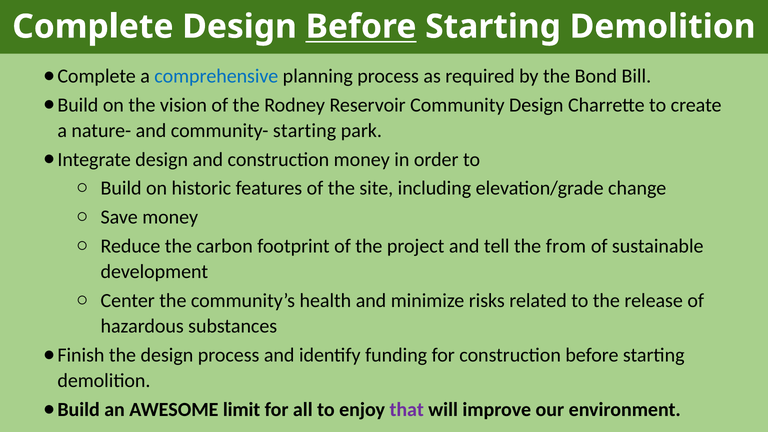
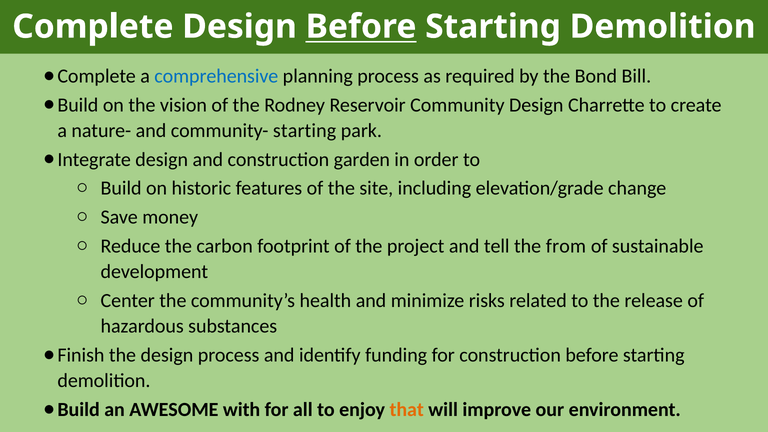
construction money: money -> garden (362, 160)
limit: limit -> with (242, 410)
that colour: purple -> orange (407, 410)
